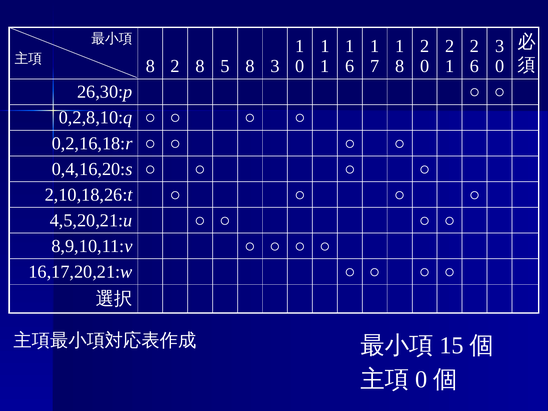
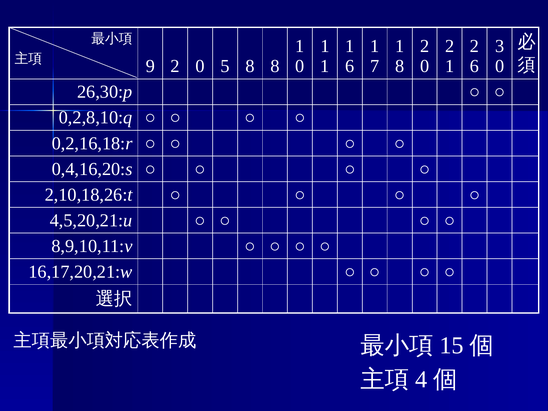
8: 8 -> 9 (150, 66)
8: 8 -> 0 (200, 66)
8 3: 3 -> 8 (275, 66)
0: 0 -> 4 (421, 380)
